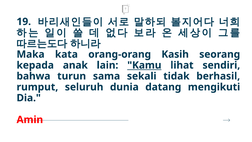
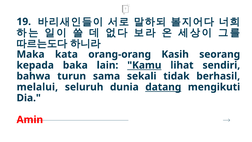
anak: anak -> baka (75, 65)
rumput: rumput -> melalui (37, 87)
datang underline: none -> present (163, 87)
